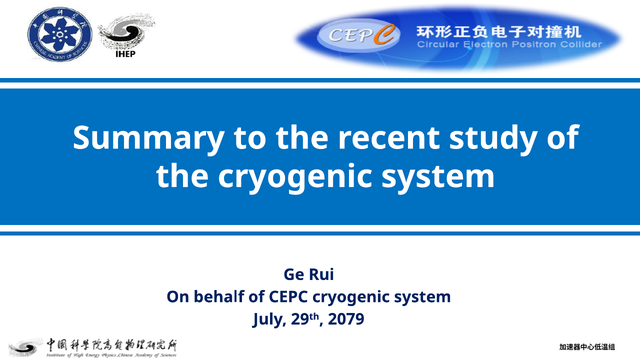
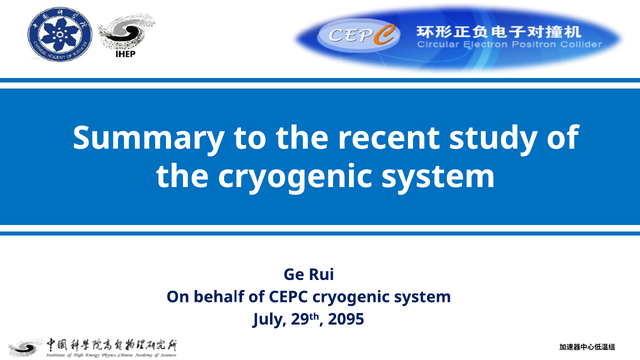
2079: 2079 -> 2095 (346, 319)
